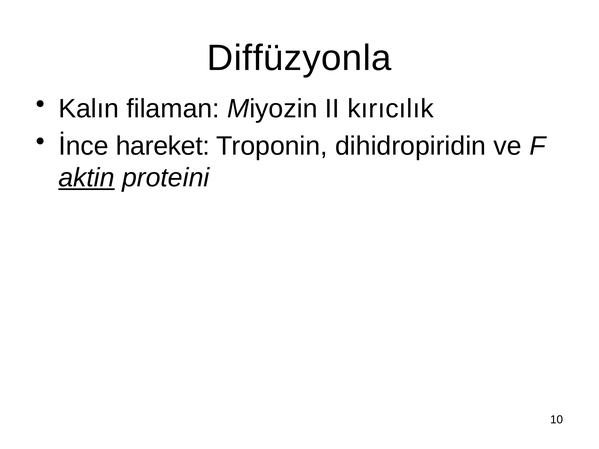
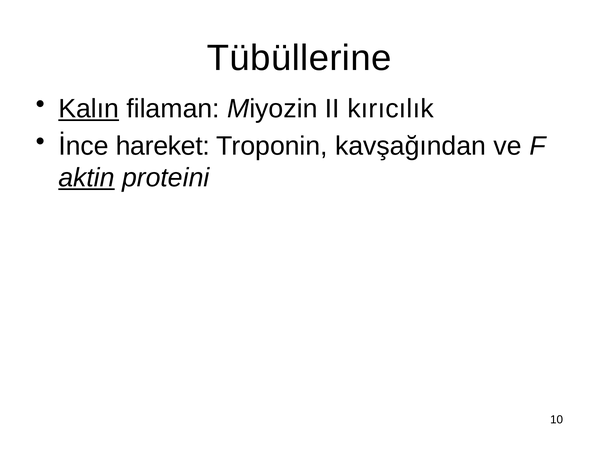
Diffüzyonla: Diffüzyonla -> Tübüllerine (299, 58)
Kalın underline: none -> present (89, 109)
dihidropiridin: dihidropiridin -> kavşağından (411, 146)
